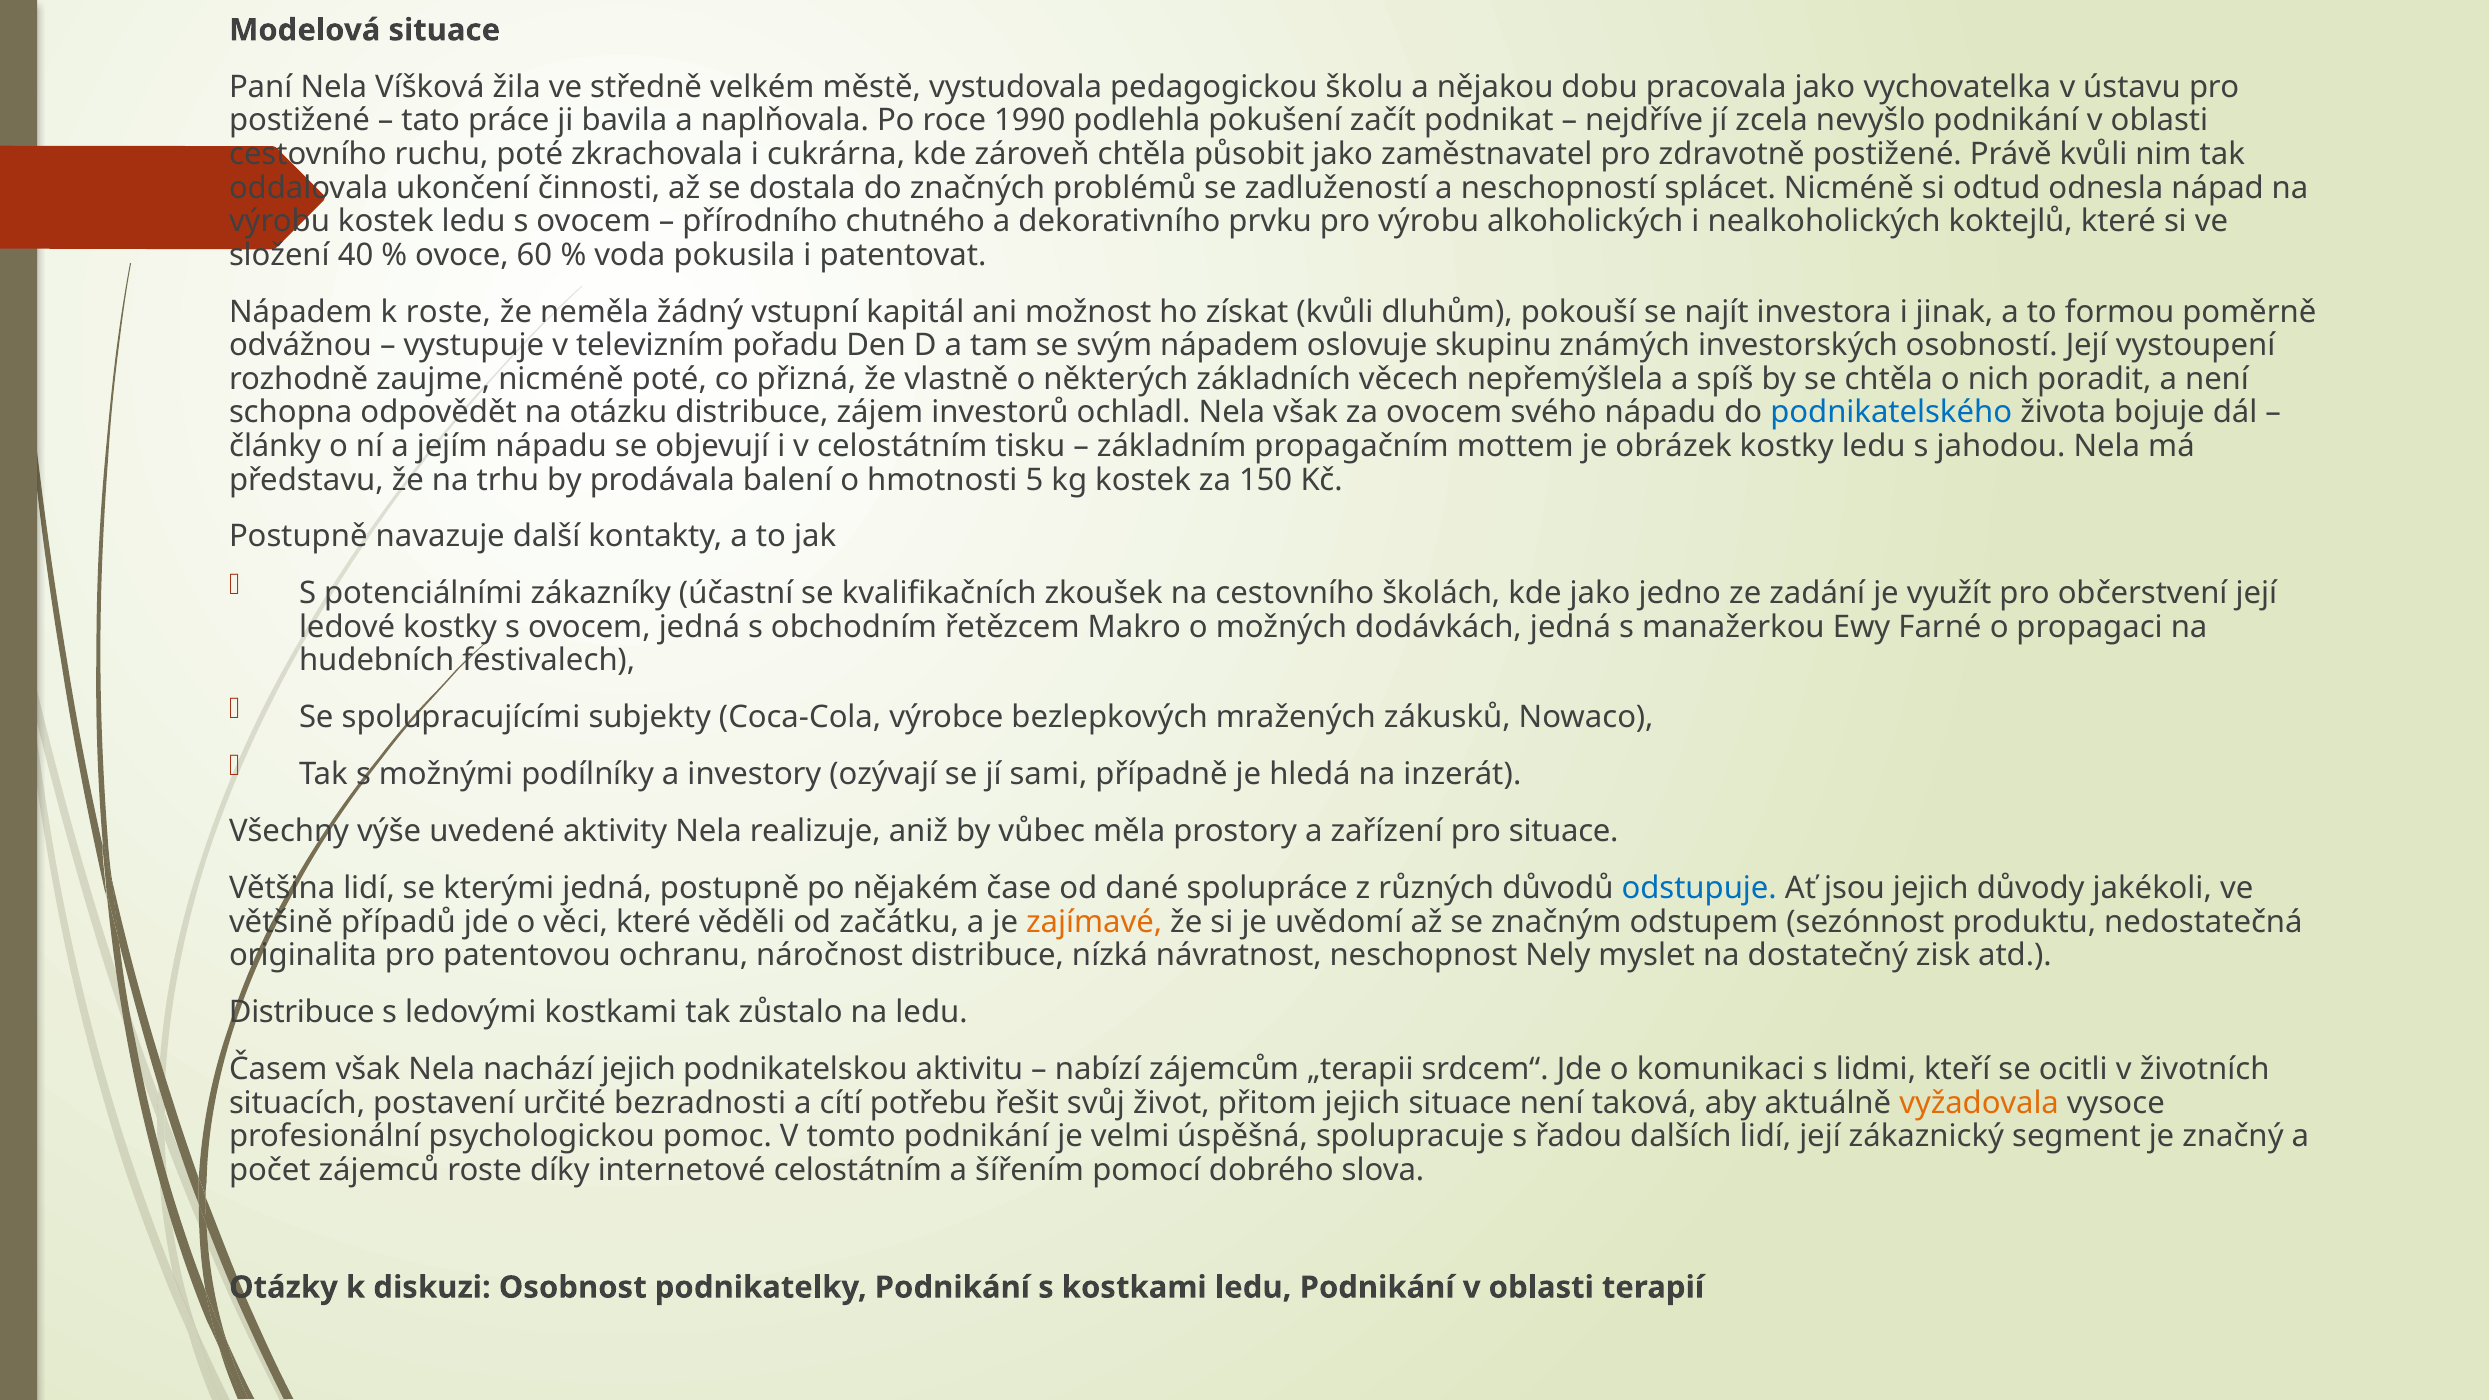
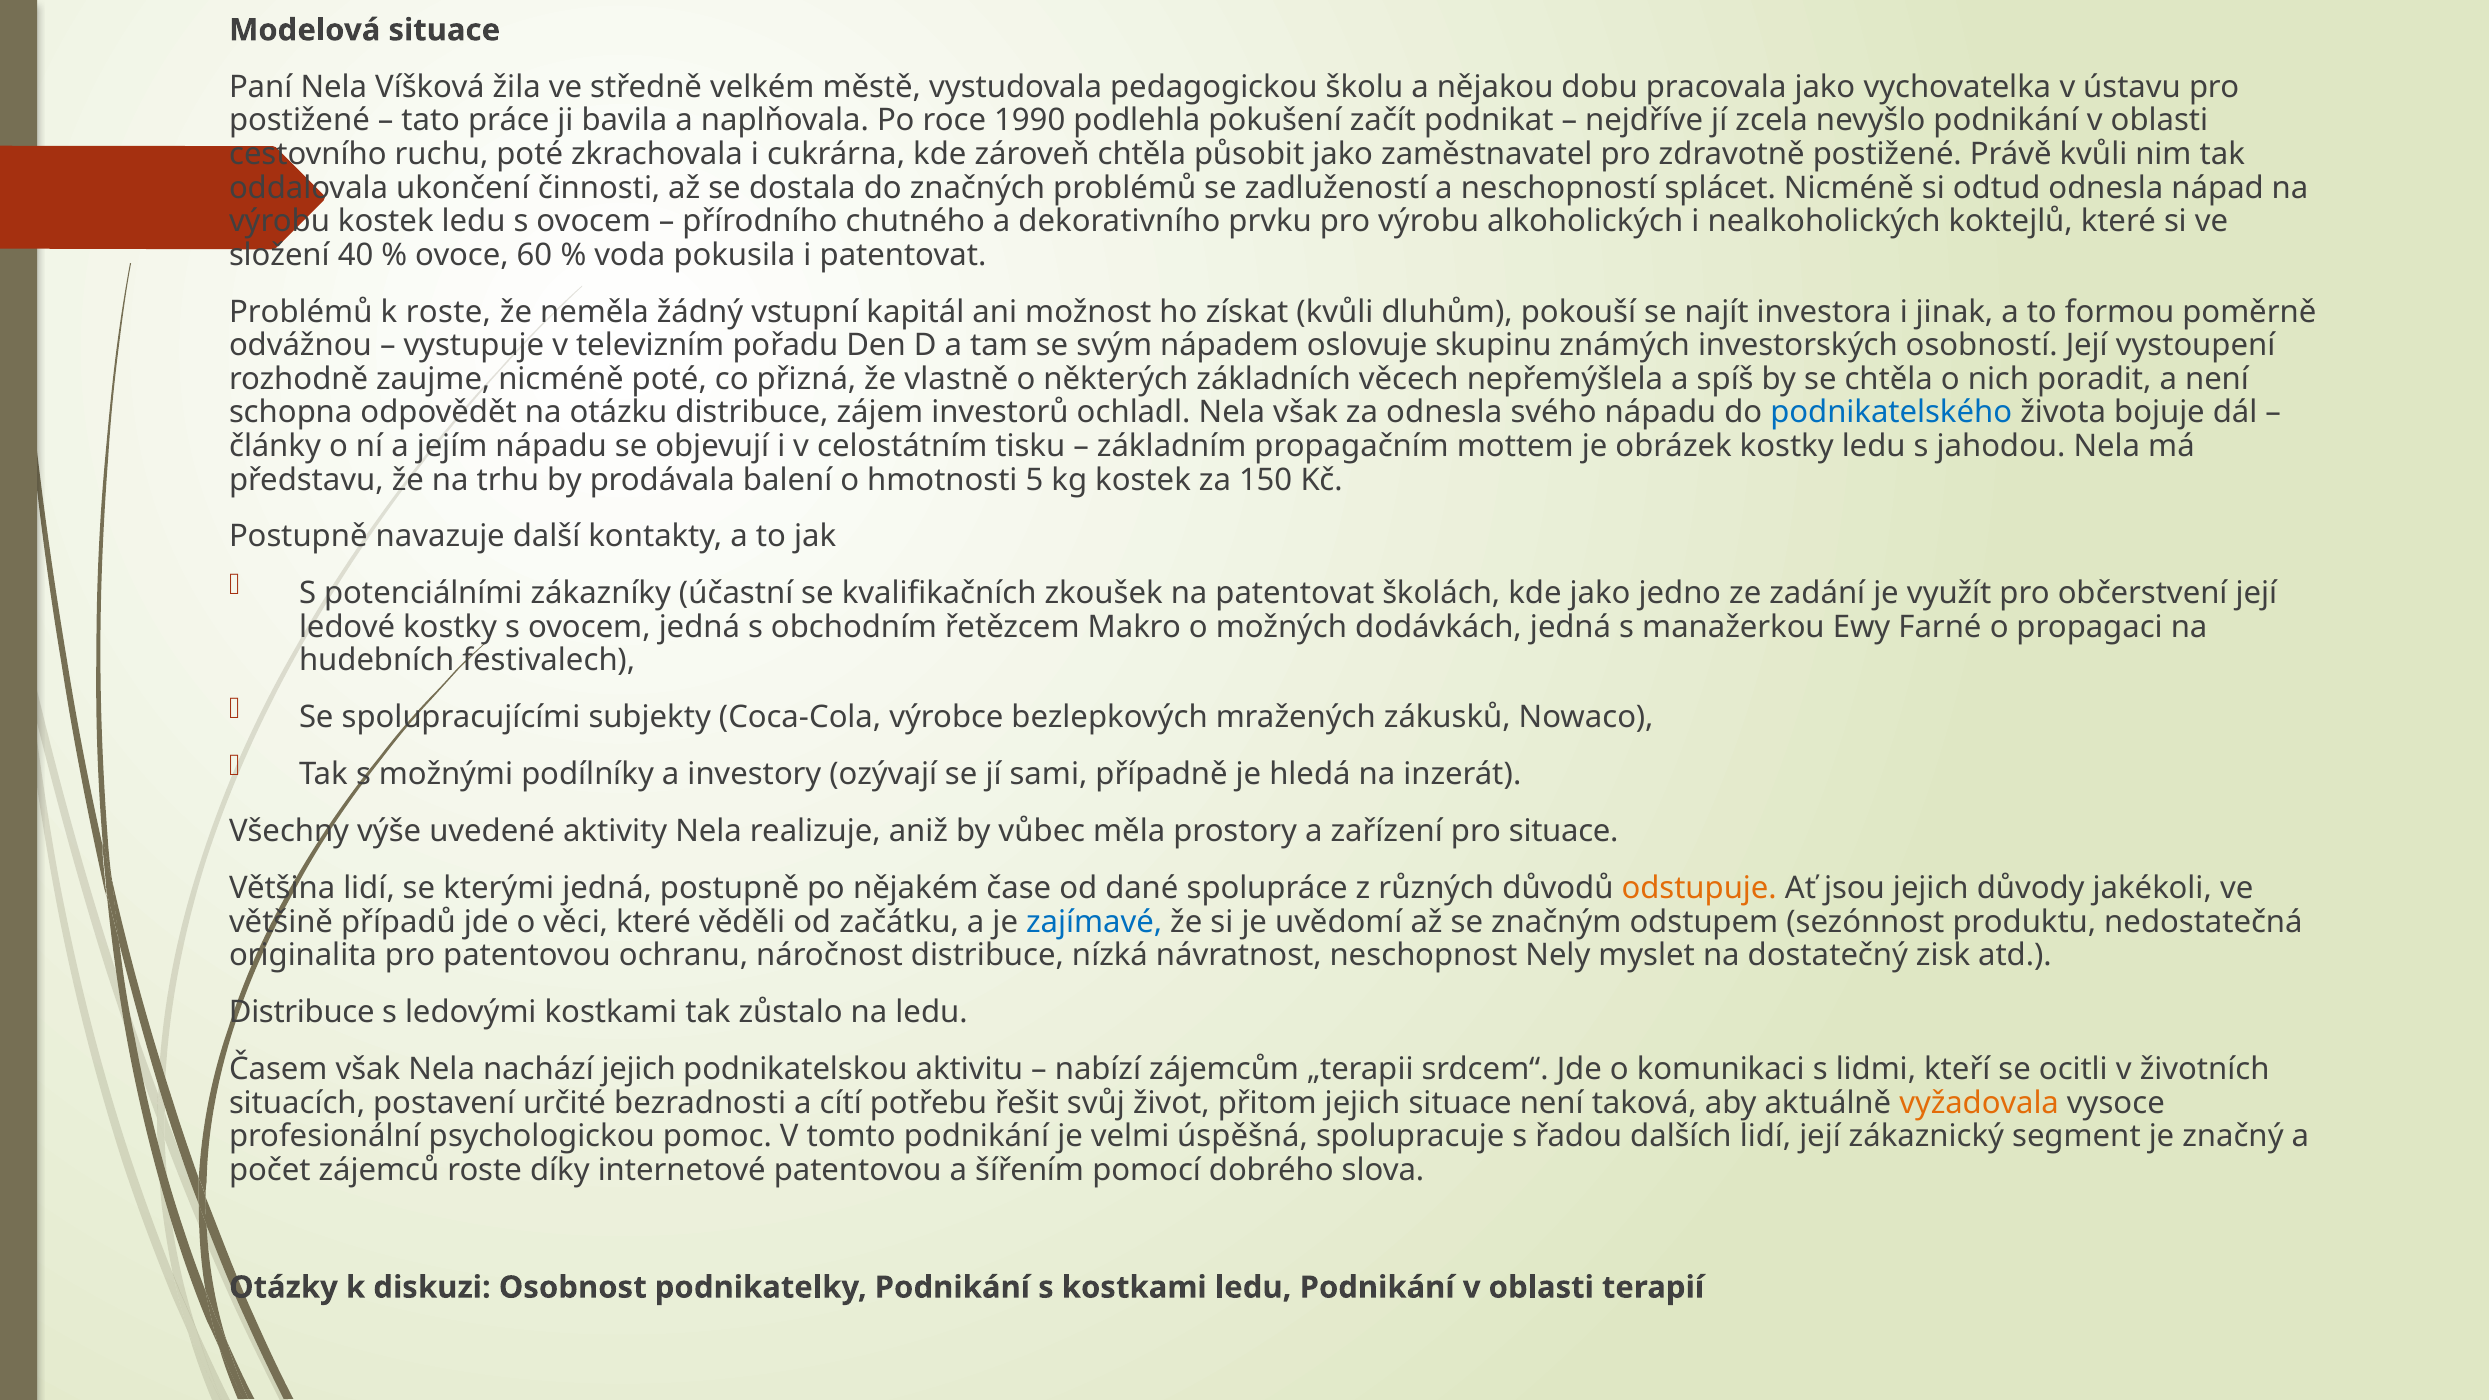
Nápadem: Nápadem -> Problémů (301, 312)
za ovocem: ovocem -> odnesla (1444, 413)
na cestovního: cestovního -> patentovat (1295, 594)
odstupuje colour: blue -> orange (1699, 888)
zajímavé colour: orange -> blue (1094, 922)
internetové celostátním: celostátním -> patentovou (858, 1170)
